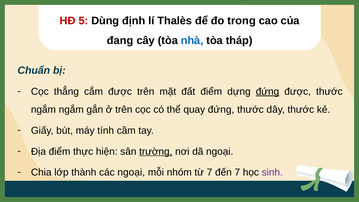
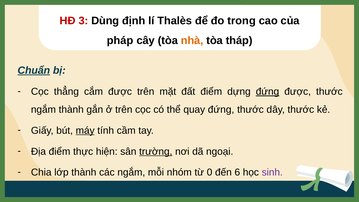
5: 5 -> 3 (83, 21)
đang: đang -> pháp (120, 41)
nhà colour: blue -> orange (192, 41)
Chuẩn underline: none -> present (34, 70)
ngắm ngắm: ngắm -> thành (71, 110)
máy underline: none -> present (85, 130)
các ngoại: ngoại -> ngắm (131, 172)
từ 7: 7 -> 0 (210, 172)
đến 7: 7 -> 6 (237, 172)
